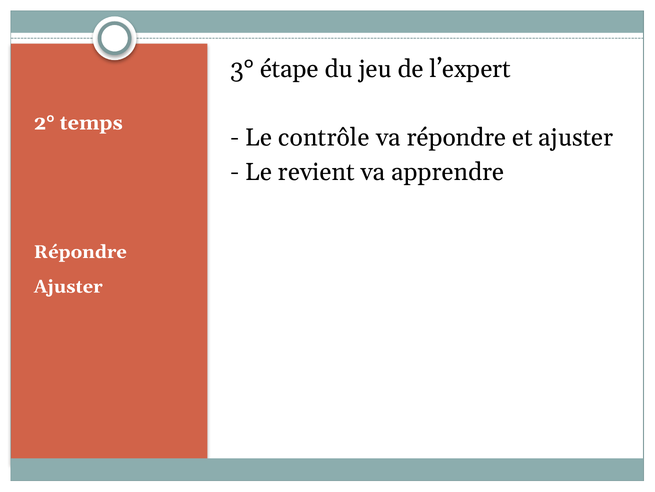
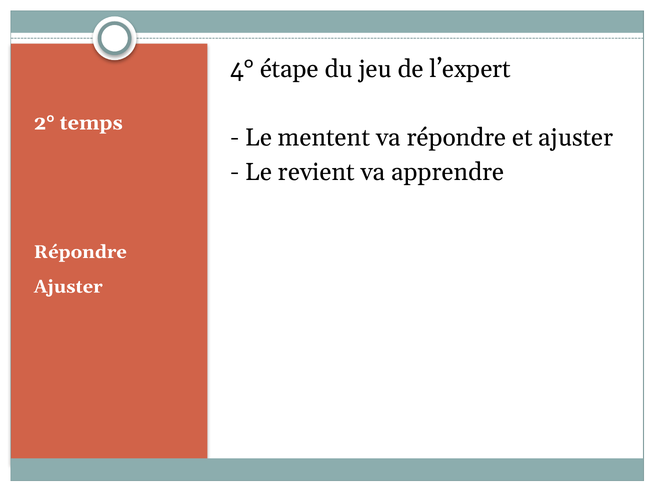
3°: 3° -> 4° (242, 69)
contrôle: contrôle -> mentent (324, 138)
